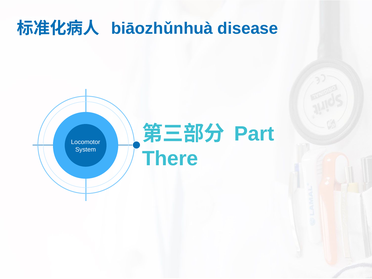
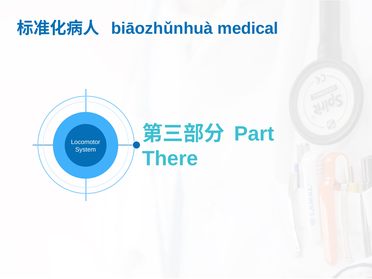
disease: disease -> medical (248, 28)
